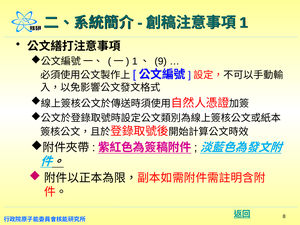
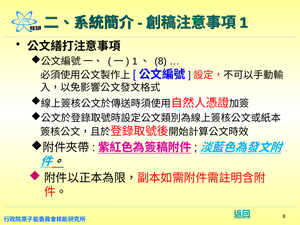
1、 9: 9 -> 8 (161, 61)
